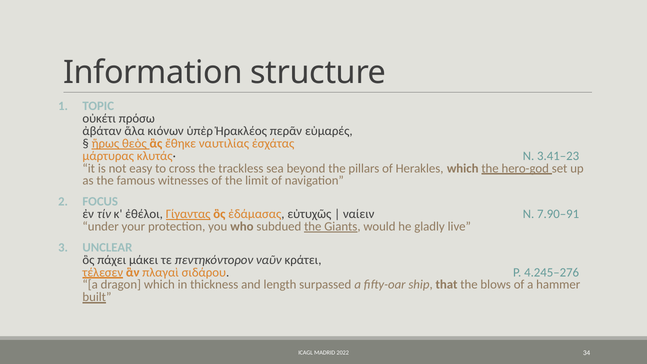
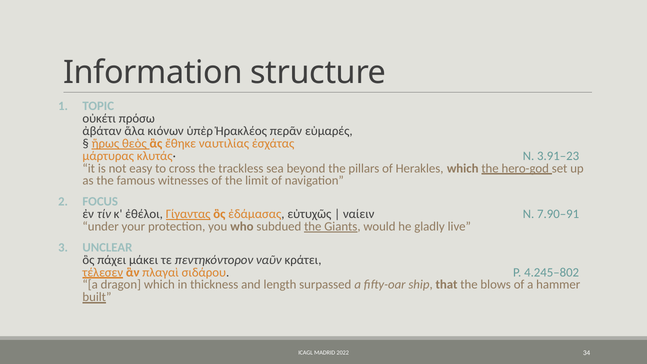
3.41–23: 3.41–23 -> 3.91–23 (558, 156)
4.245–276: 4.245–276 -> 4.245–802 (552, 272)
